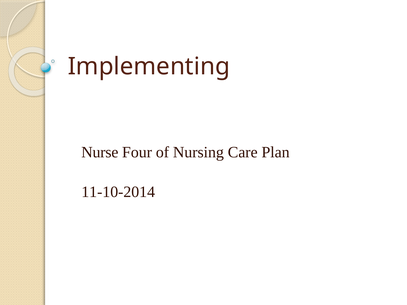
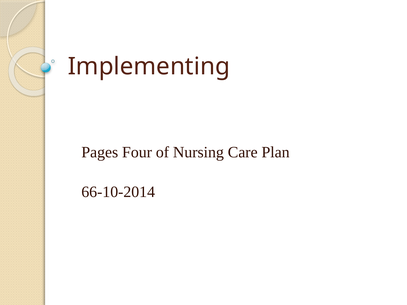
Nurse: Nurse -> Pages (100, 153)
11-10-2014: 11-10-2014 -> 66-10-2014 (118, 192)
